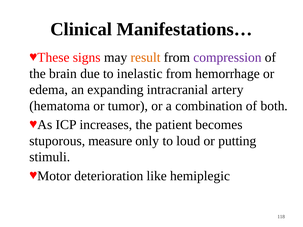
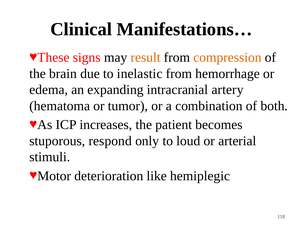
compression colour: purple -> orange (227, 57)
measure: measure -> respond (110, 141)
putting: putting -> arterial (237, 141)
